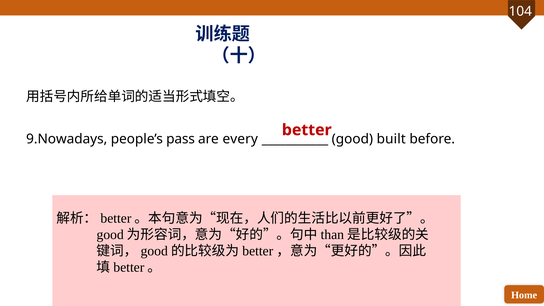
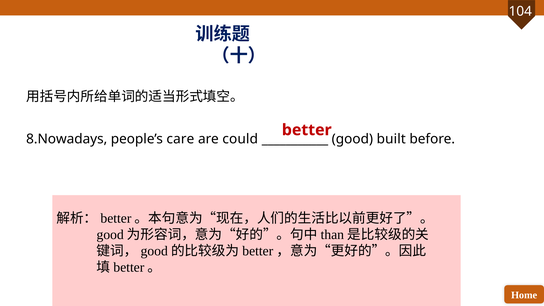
9.Nowadays: 9.Nowadays -> 8.Nowadays (67, 139)
pass: pass -> care (180, 139)
every: every -> could (240, 139)
